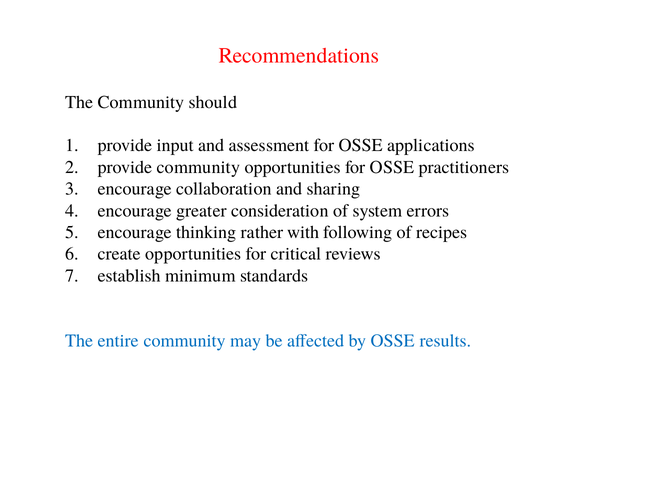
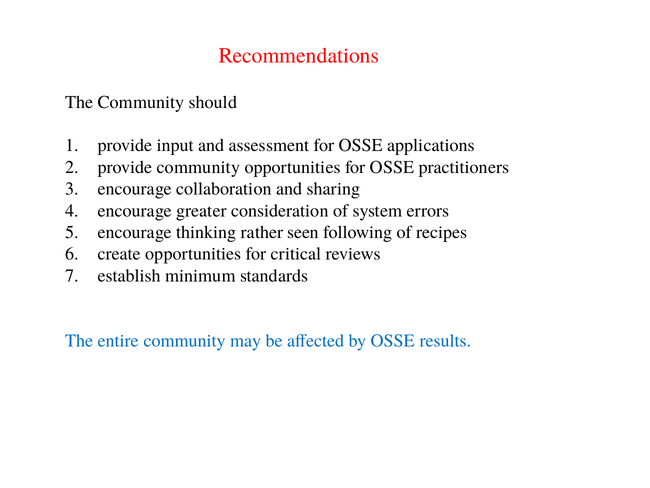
with: with -> seen (303, 232)
